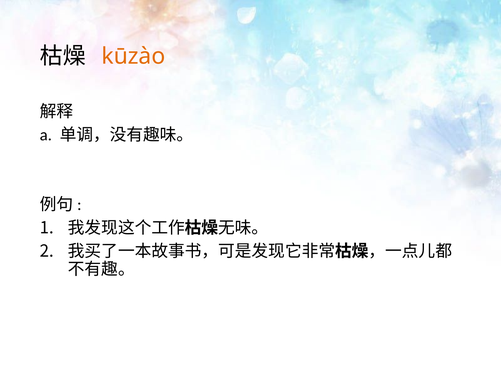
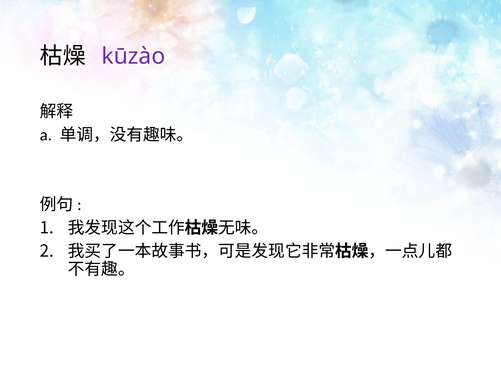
kūzào colour: orange -> purple (133, 56)
